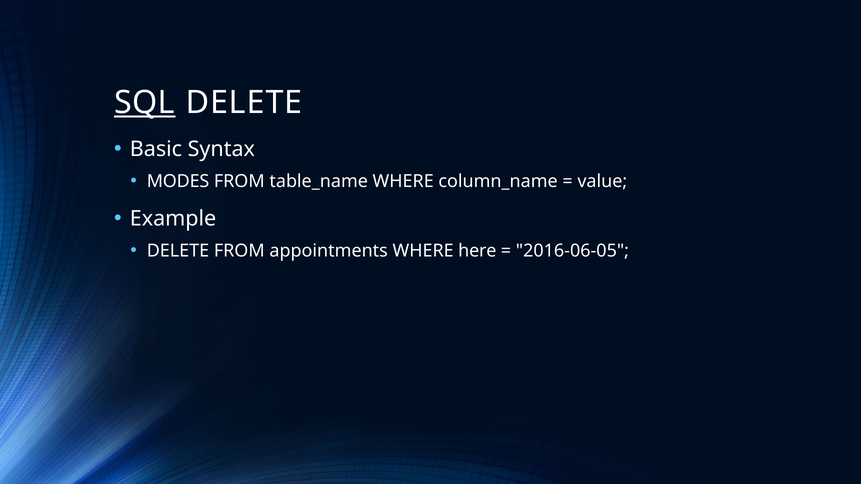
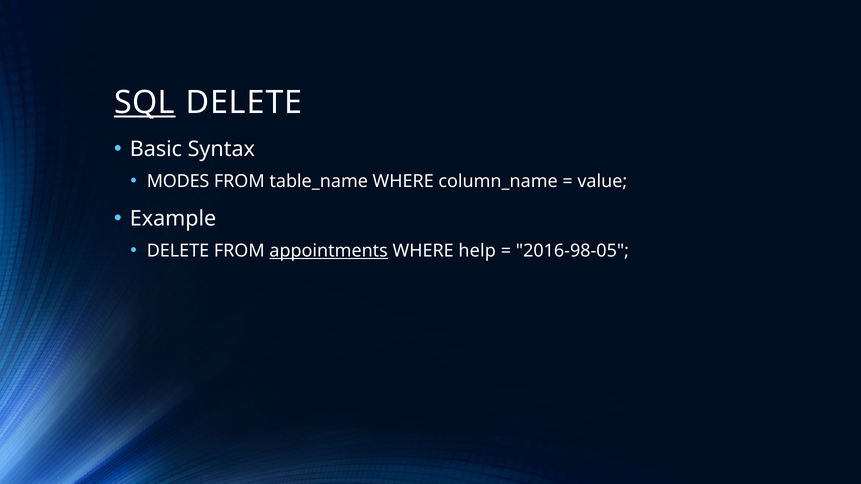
appointments underline: none -> present (329, 251)
here: here -> help (477, 251)
2016-06-05: 2016-06-05 -> 2016-98-05 (572, 251)
